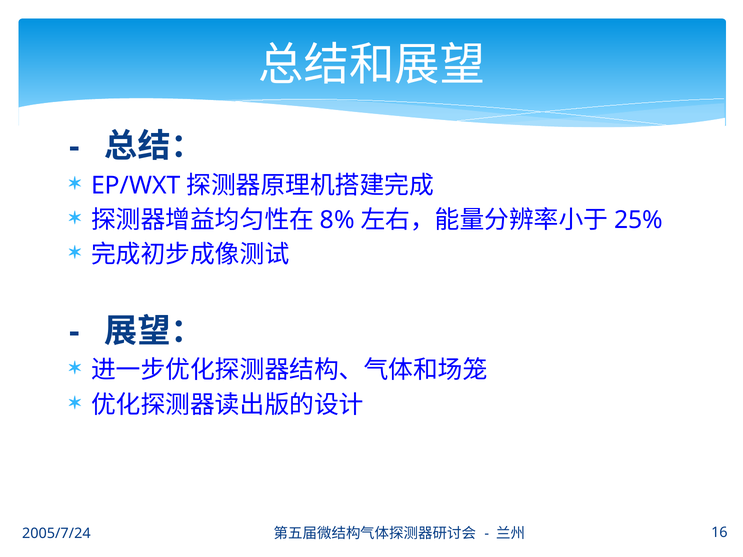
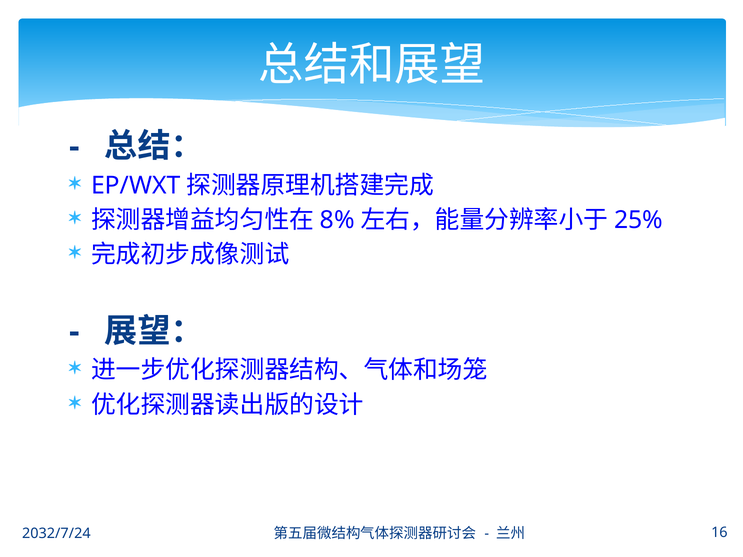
2005/7/24: 2005/7/24 -> 2032/7/24 (56, 534)
